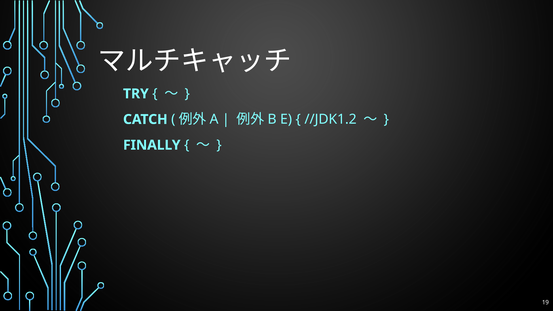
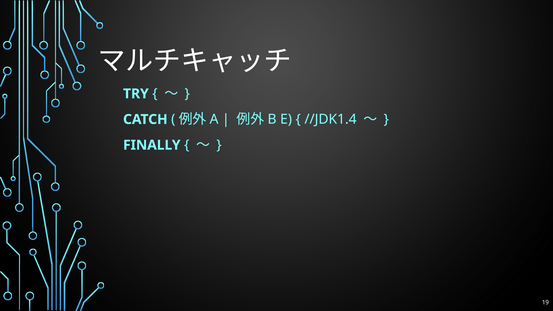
//JDK1.2: //JDK1.2 -> //JDK1.4 (331, 119)
